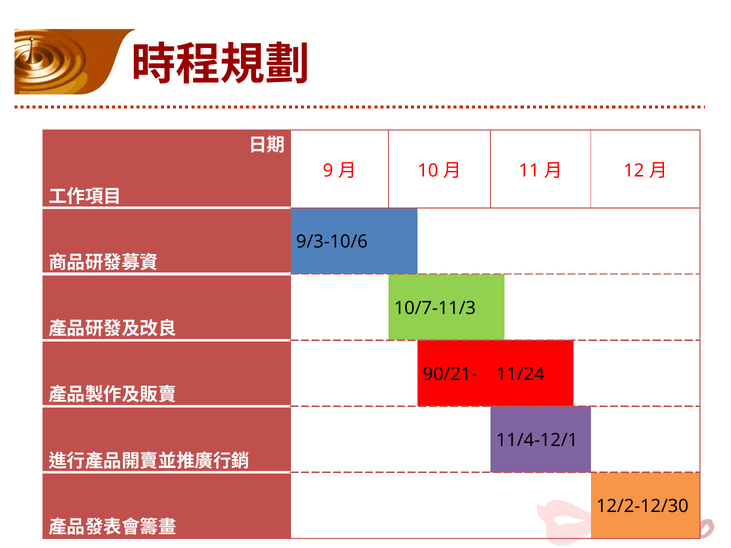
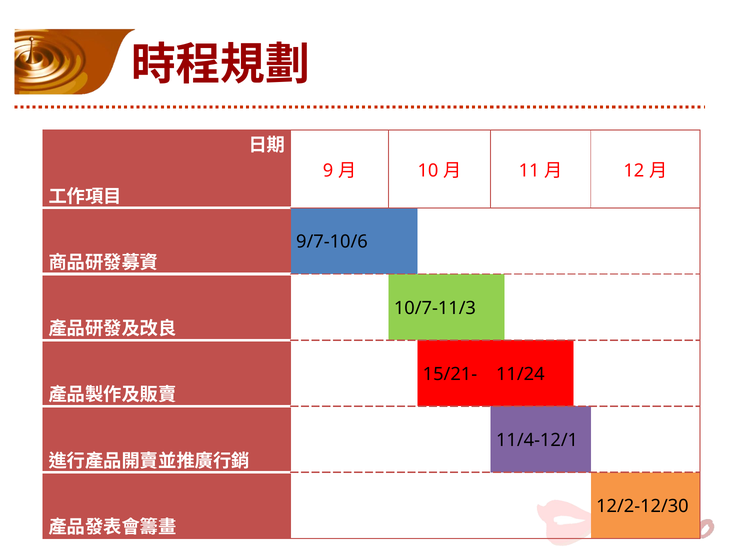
9/3-10/6: 9/3-10/6 -> 9/7-10/6 (332, 242)
90/21-: 90/21- -> 15/21- (450, 374)
